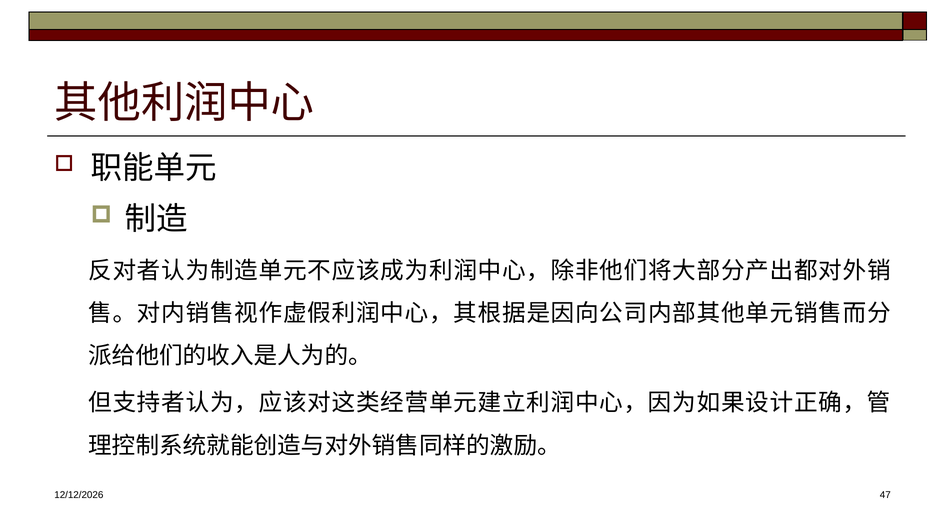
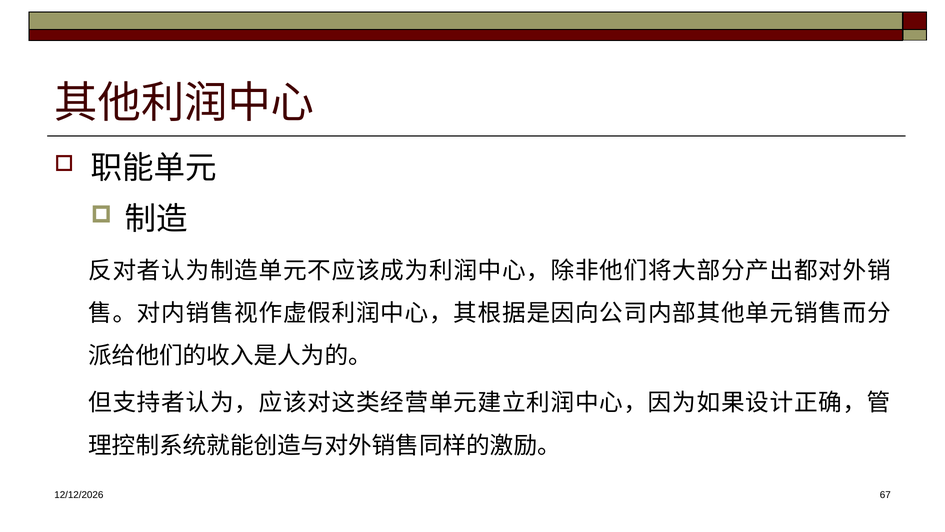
47: 47 -> 67 (885, 494)
